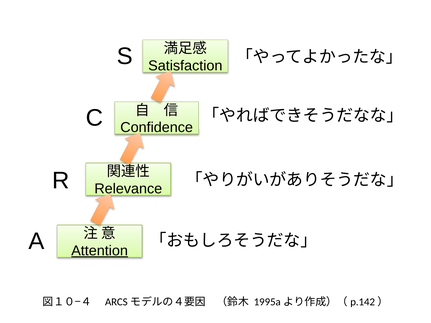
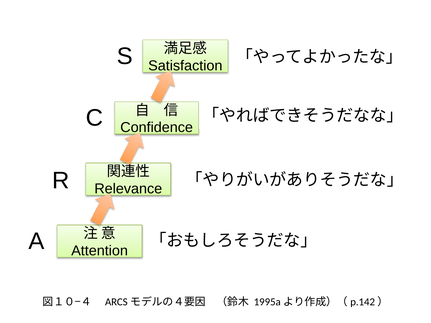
Attention underline: present -> none (100, 251)
